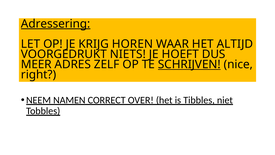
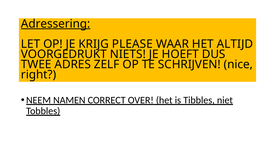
HOREN: HOREN -> PLEASE (132, 44)
MEER: MEER -> TWEE (36, 64)
SCHRIJVEN underline: present -> none (189, 64)
